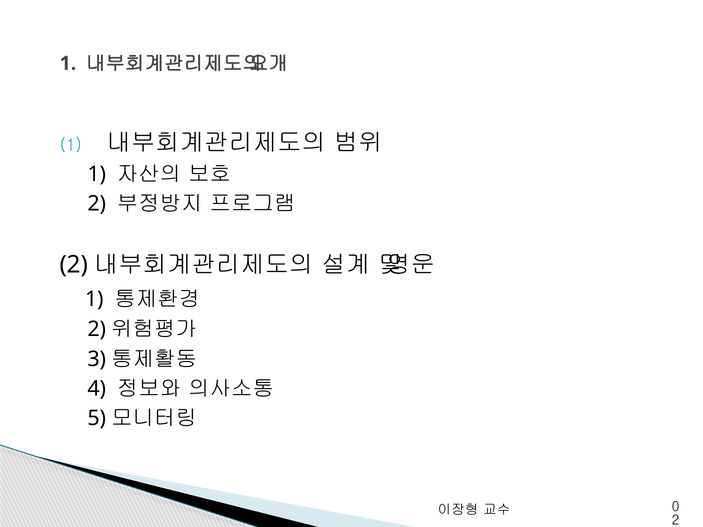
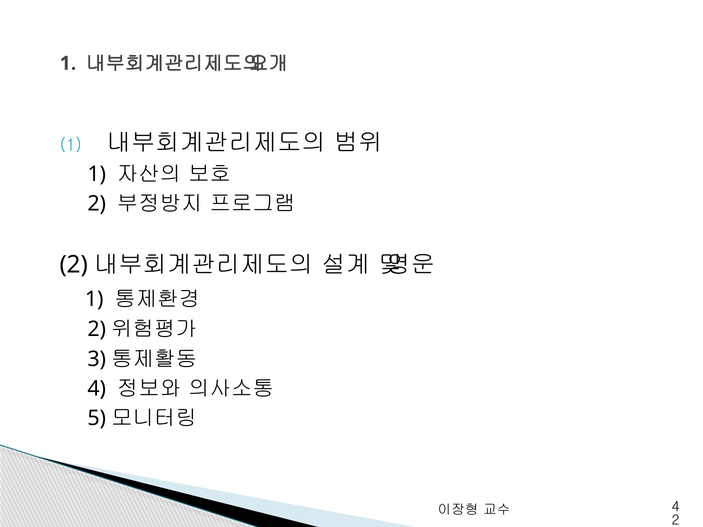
0: 0 -> 4 (676, 507)
